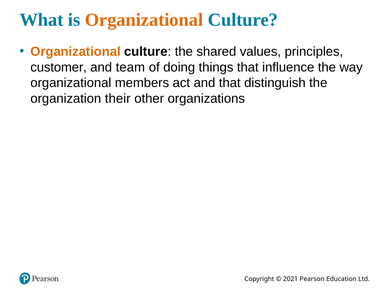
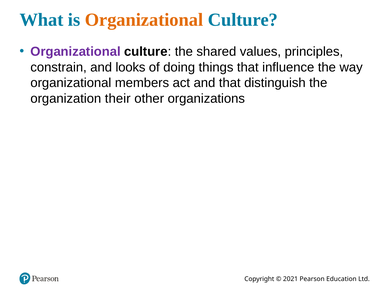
Organizational colour: orange -> purple (76, 51)
customer: customer -> constrain (59, 67)
team: team -> looks (130, 67)
